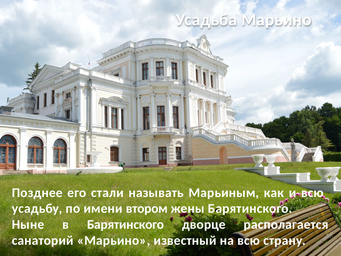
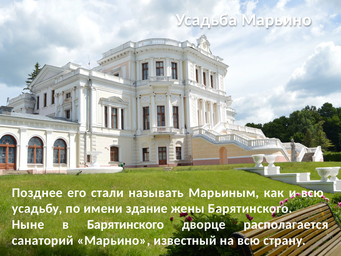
втором: втором -> здание (147, 208)
